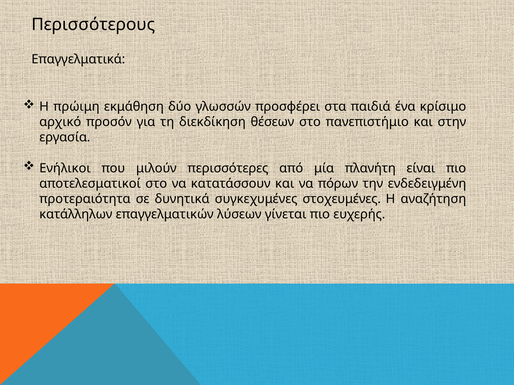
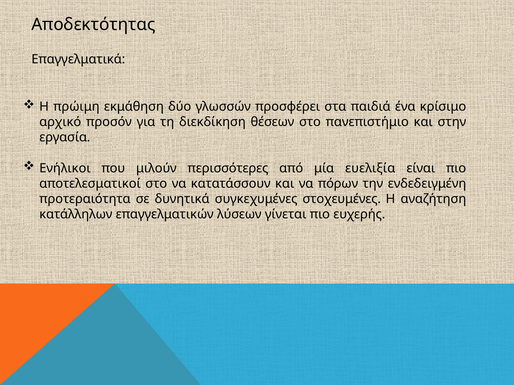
Περισσότερους: Περισσότερους -> Αποδεκτότητας (93, 25)
πλανήτη: πλανήτη -> ευελιξία (370, 168)
